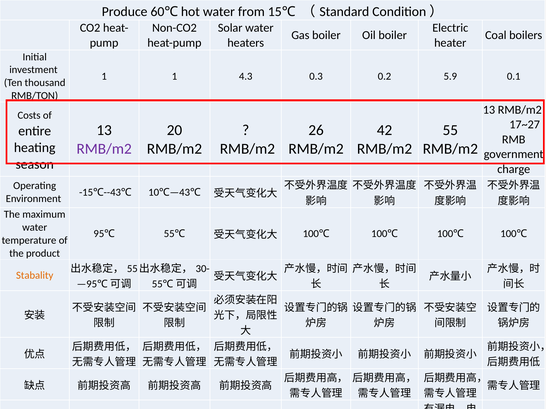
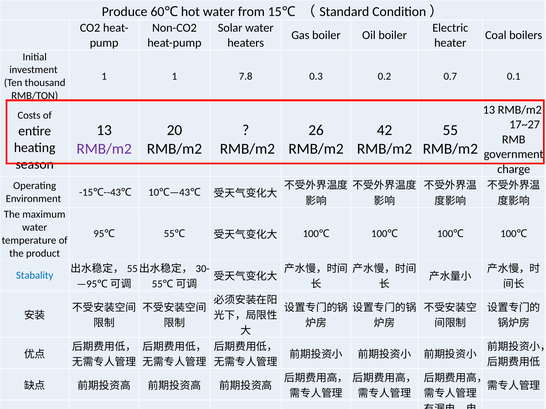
4.3: 4.3 -> 7.8 (246, 76)
5.9: 5.9 -> 0.7 (450, 76)
Stabality colour: orange -> blue (35, 276)
